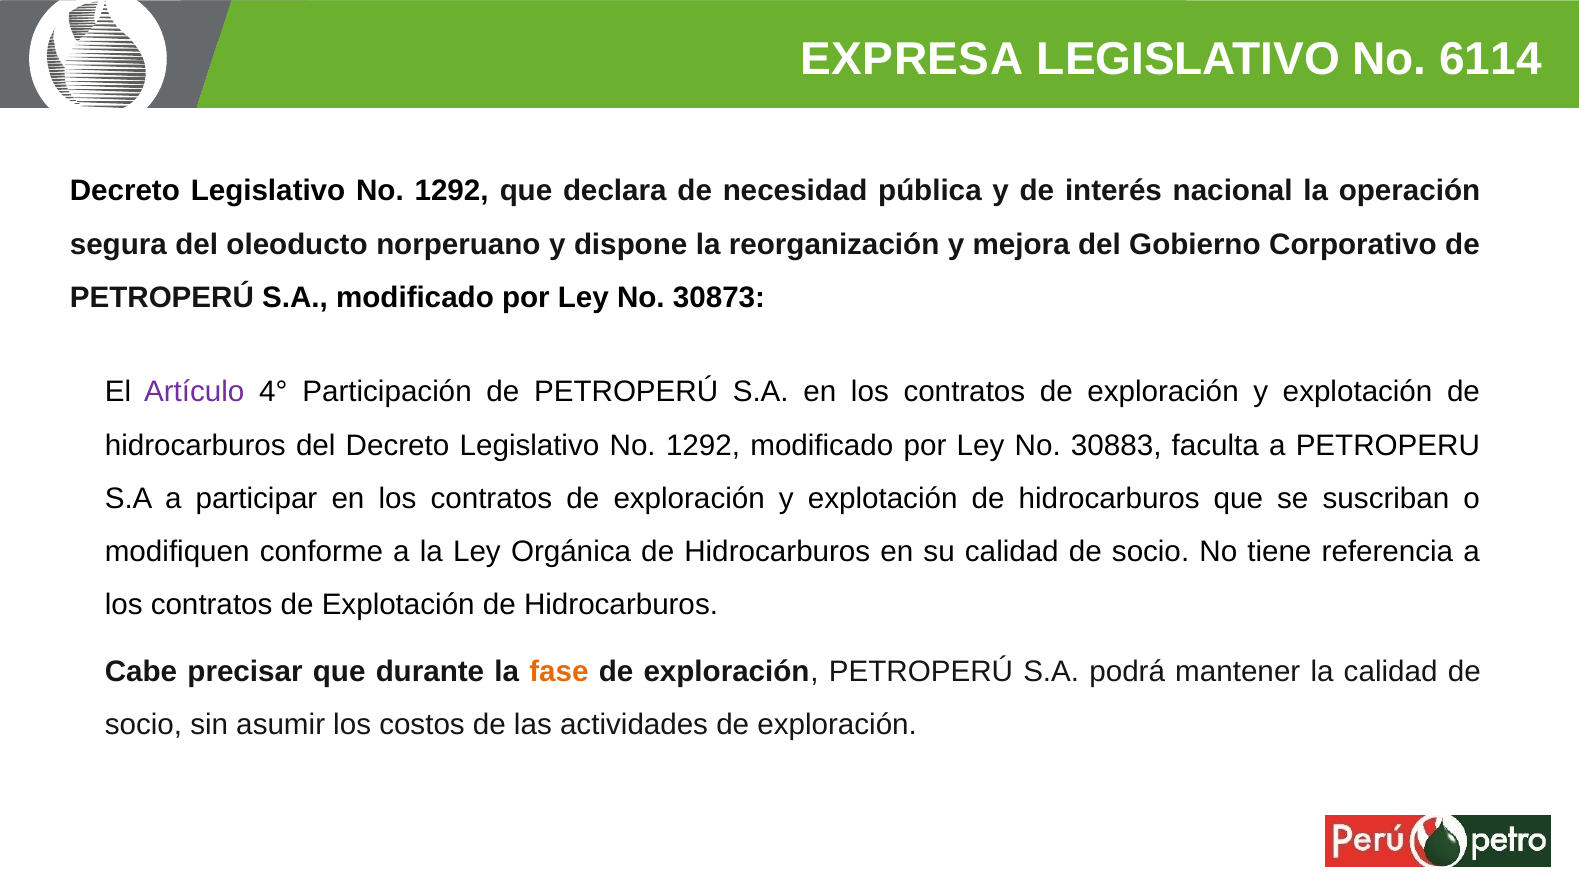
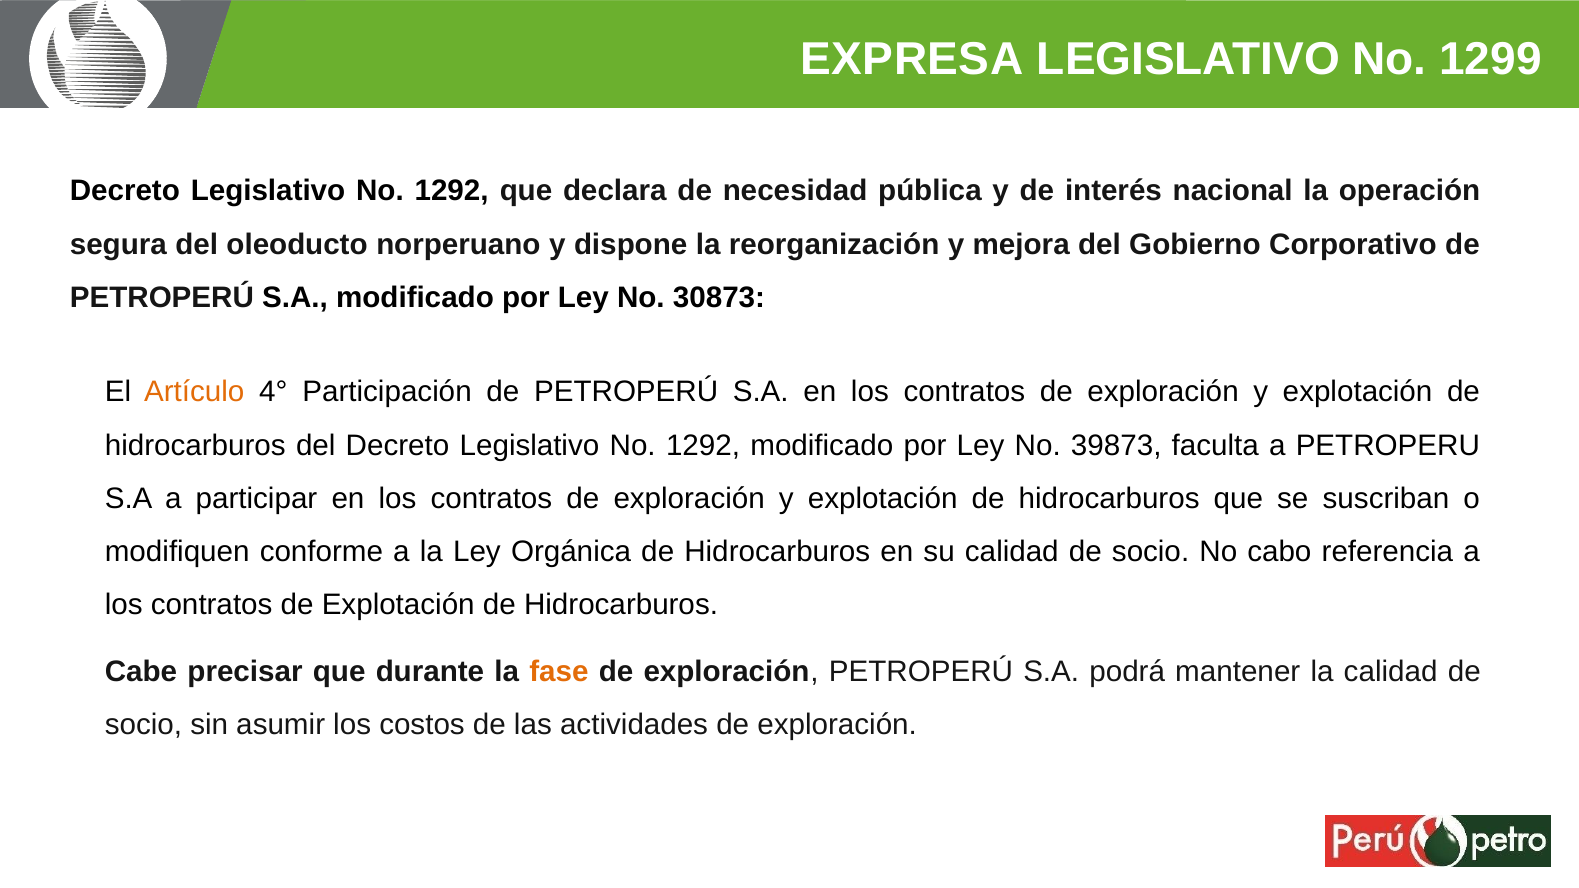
6114: 6114 -> 1299 (1490, 60)
Artículo colour: purple -> orange (194, 392)
30883: 30883 -> 39873 (1116, 445)
tiene: tiene -> cabo (1279, 552)
